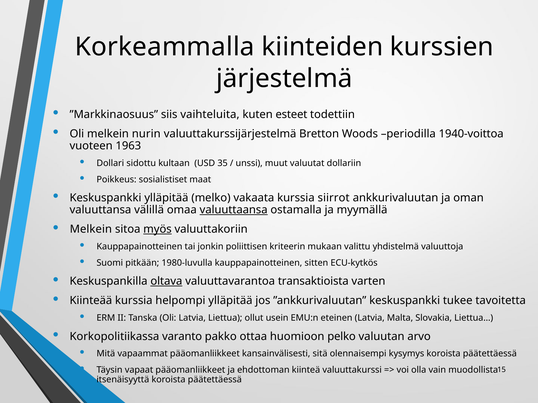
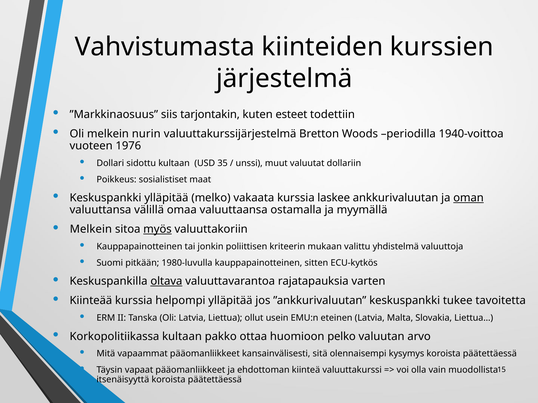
Korkeammalla: Korkeammalla -> Vahvistumasta (165, 47)
vaihteluita: vaihteluita -> tarjontakin (210, 114)
1963: 1963 -> 1976 (128, 146)
siirrot: siirrot -> laskee (334, 198)
oman underline: none -> present (468, 198)
valuuttaansa underline: present -> none (234, 210)
transaktioista: transaktioista -> rajatapauksia (313, 282)
Korkopolitiikassa varanto: varanto -> kultaan (182, 337)
